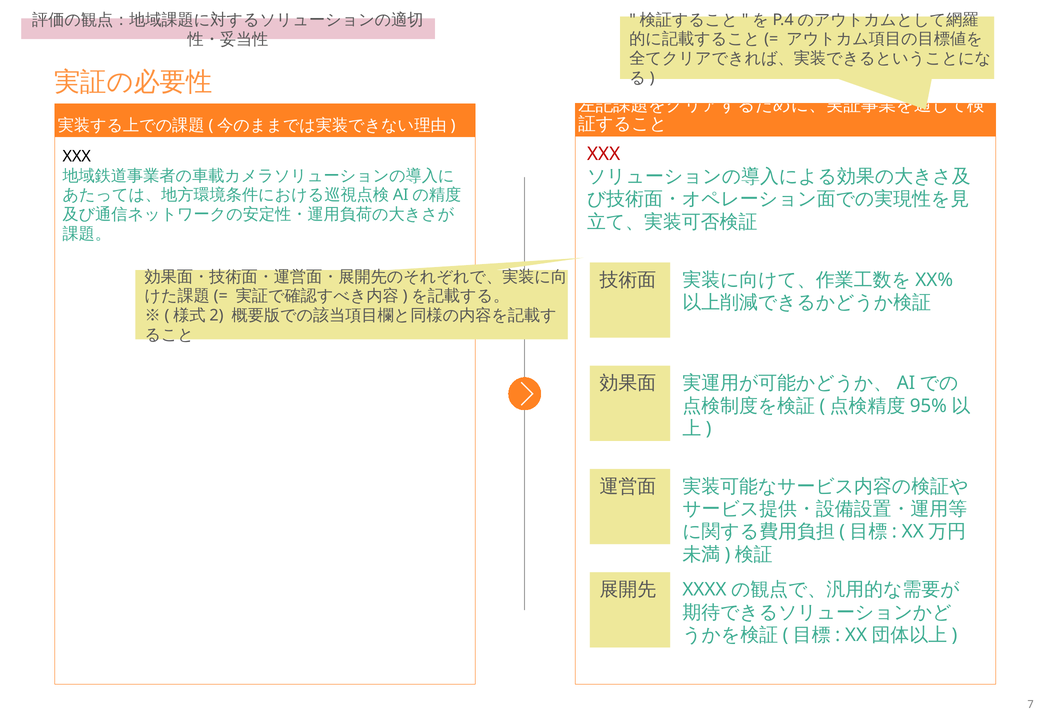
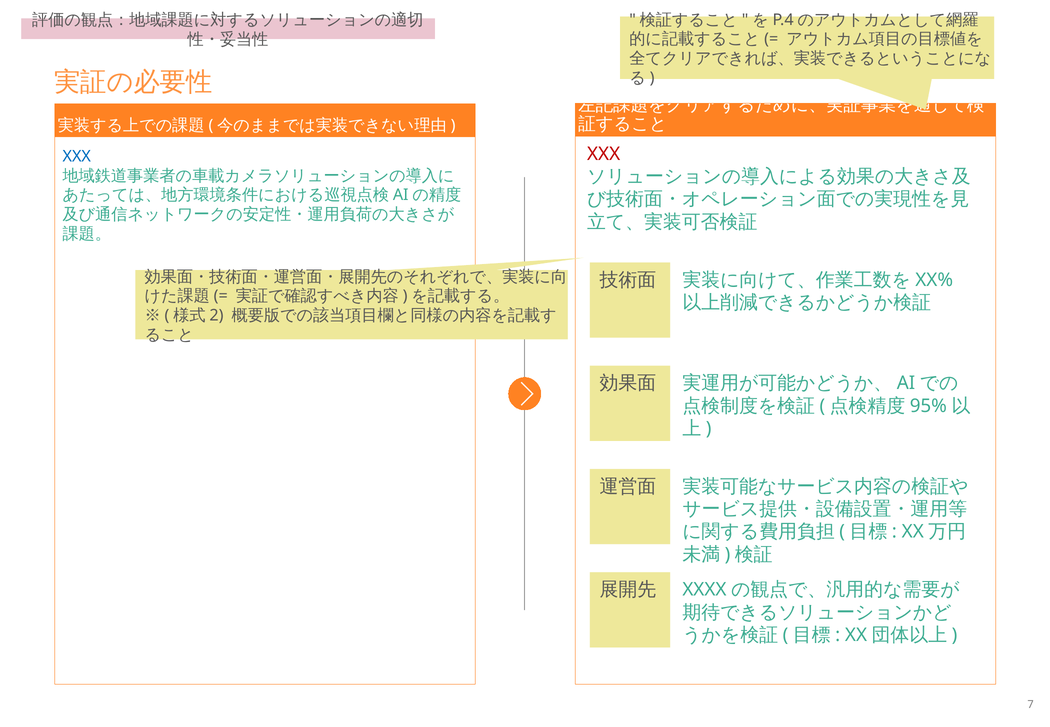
XXX colour: black -> blue (77, 156)
